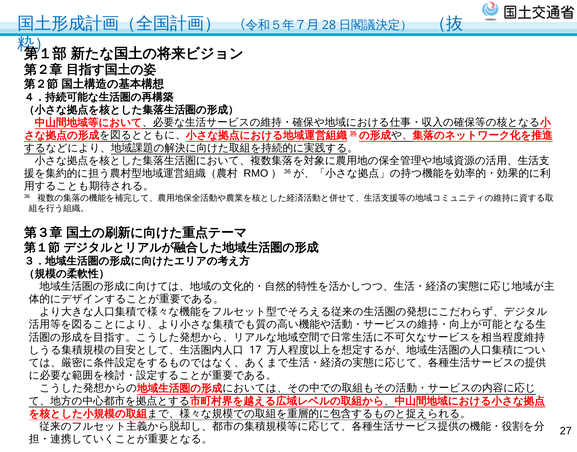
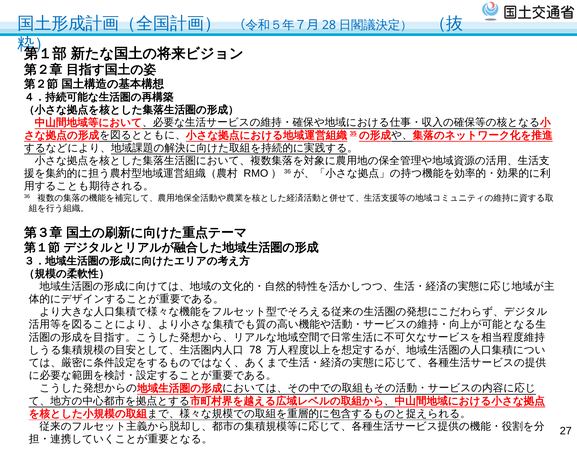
17: 17 -> 78 (255, 350)
